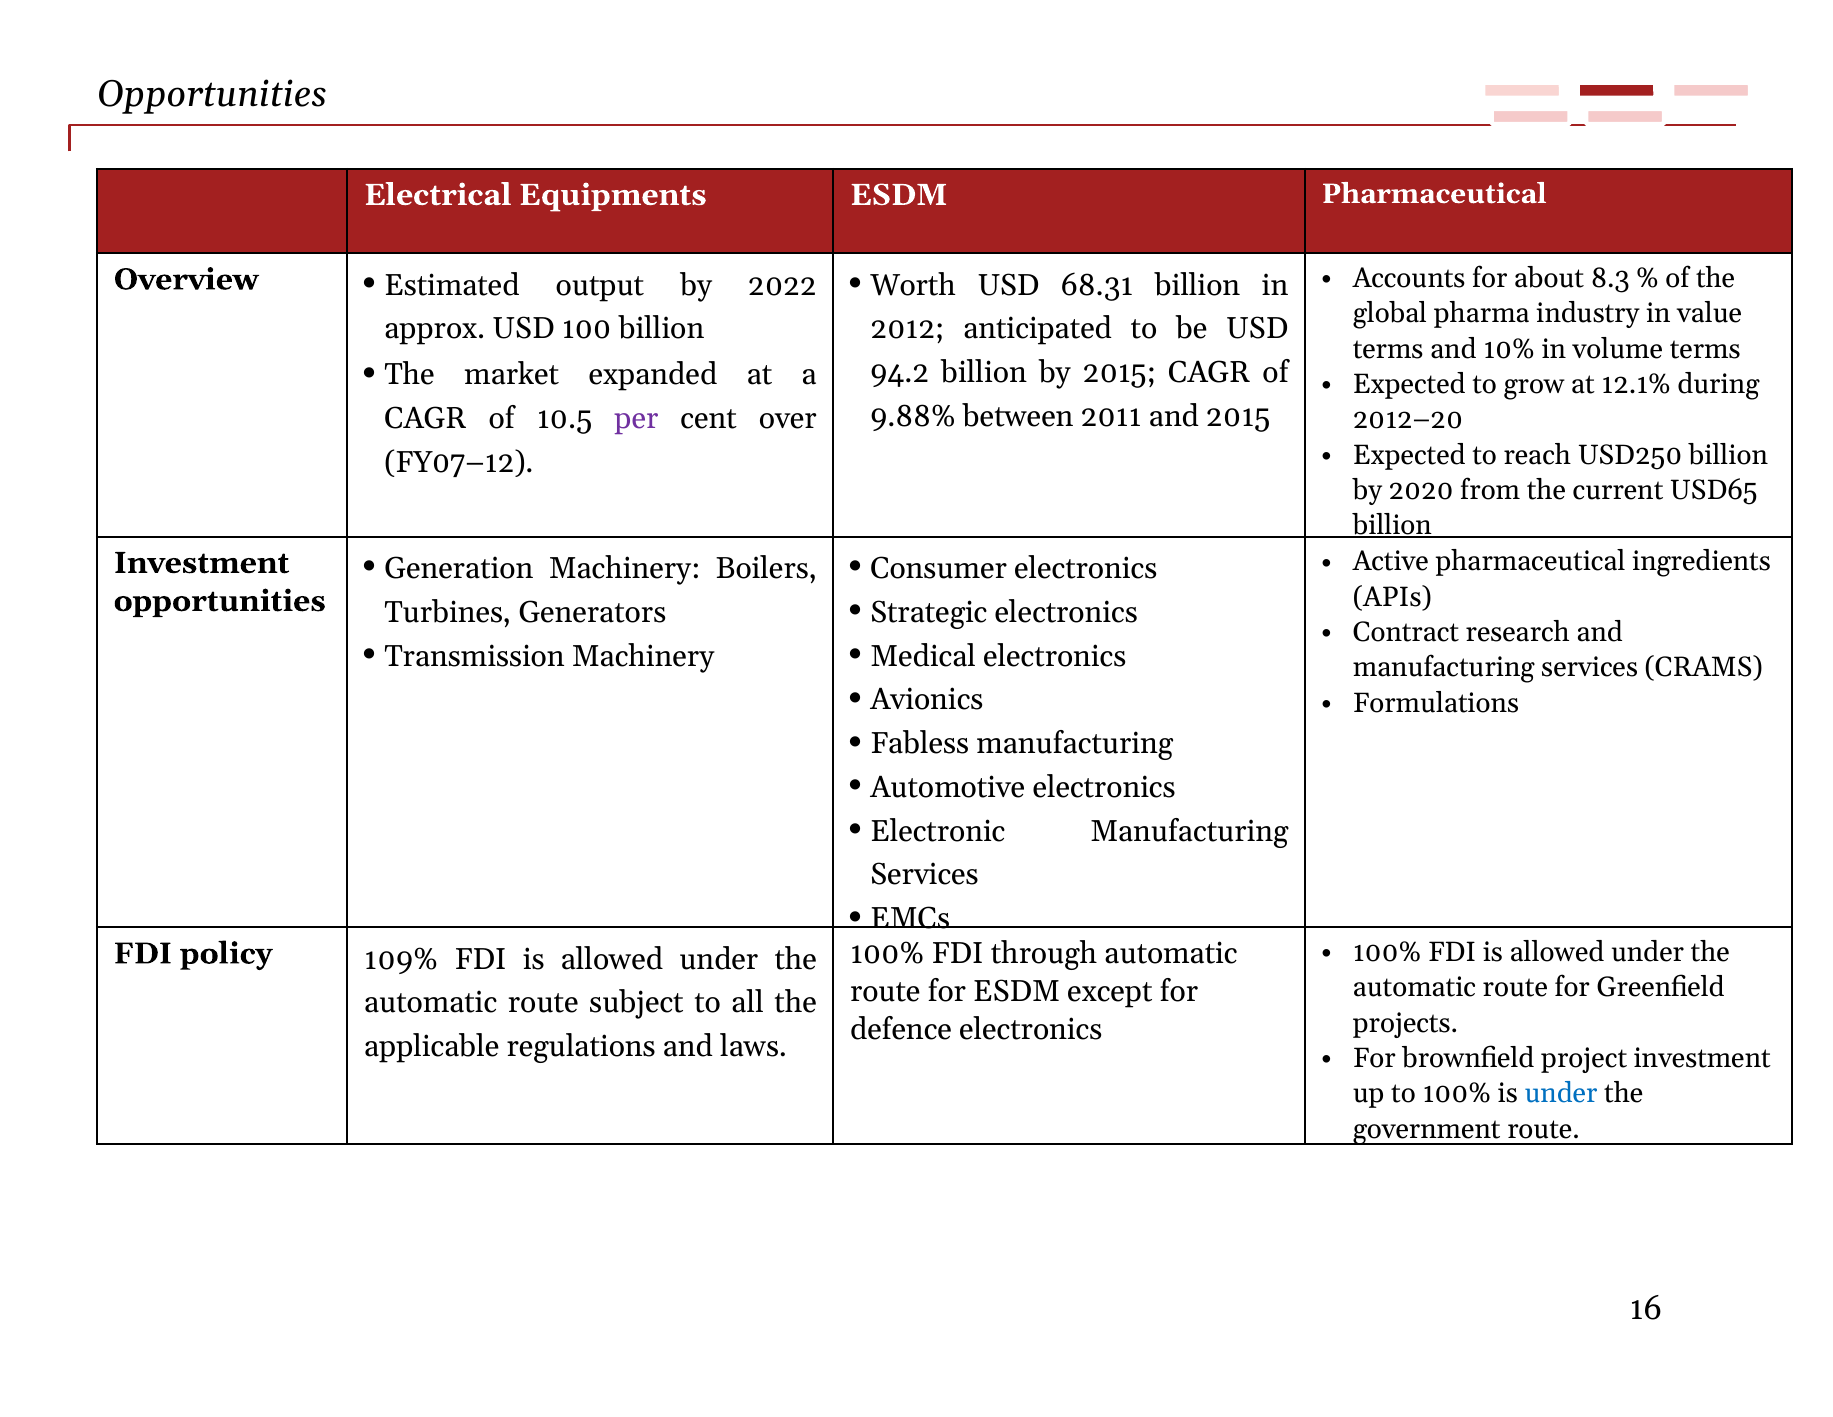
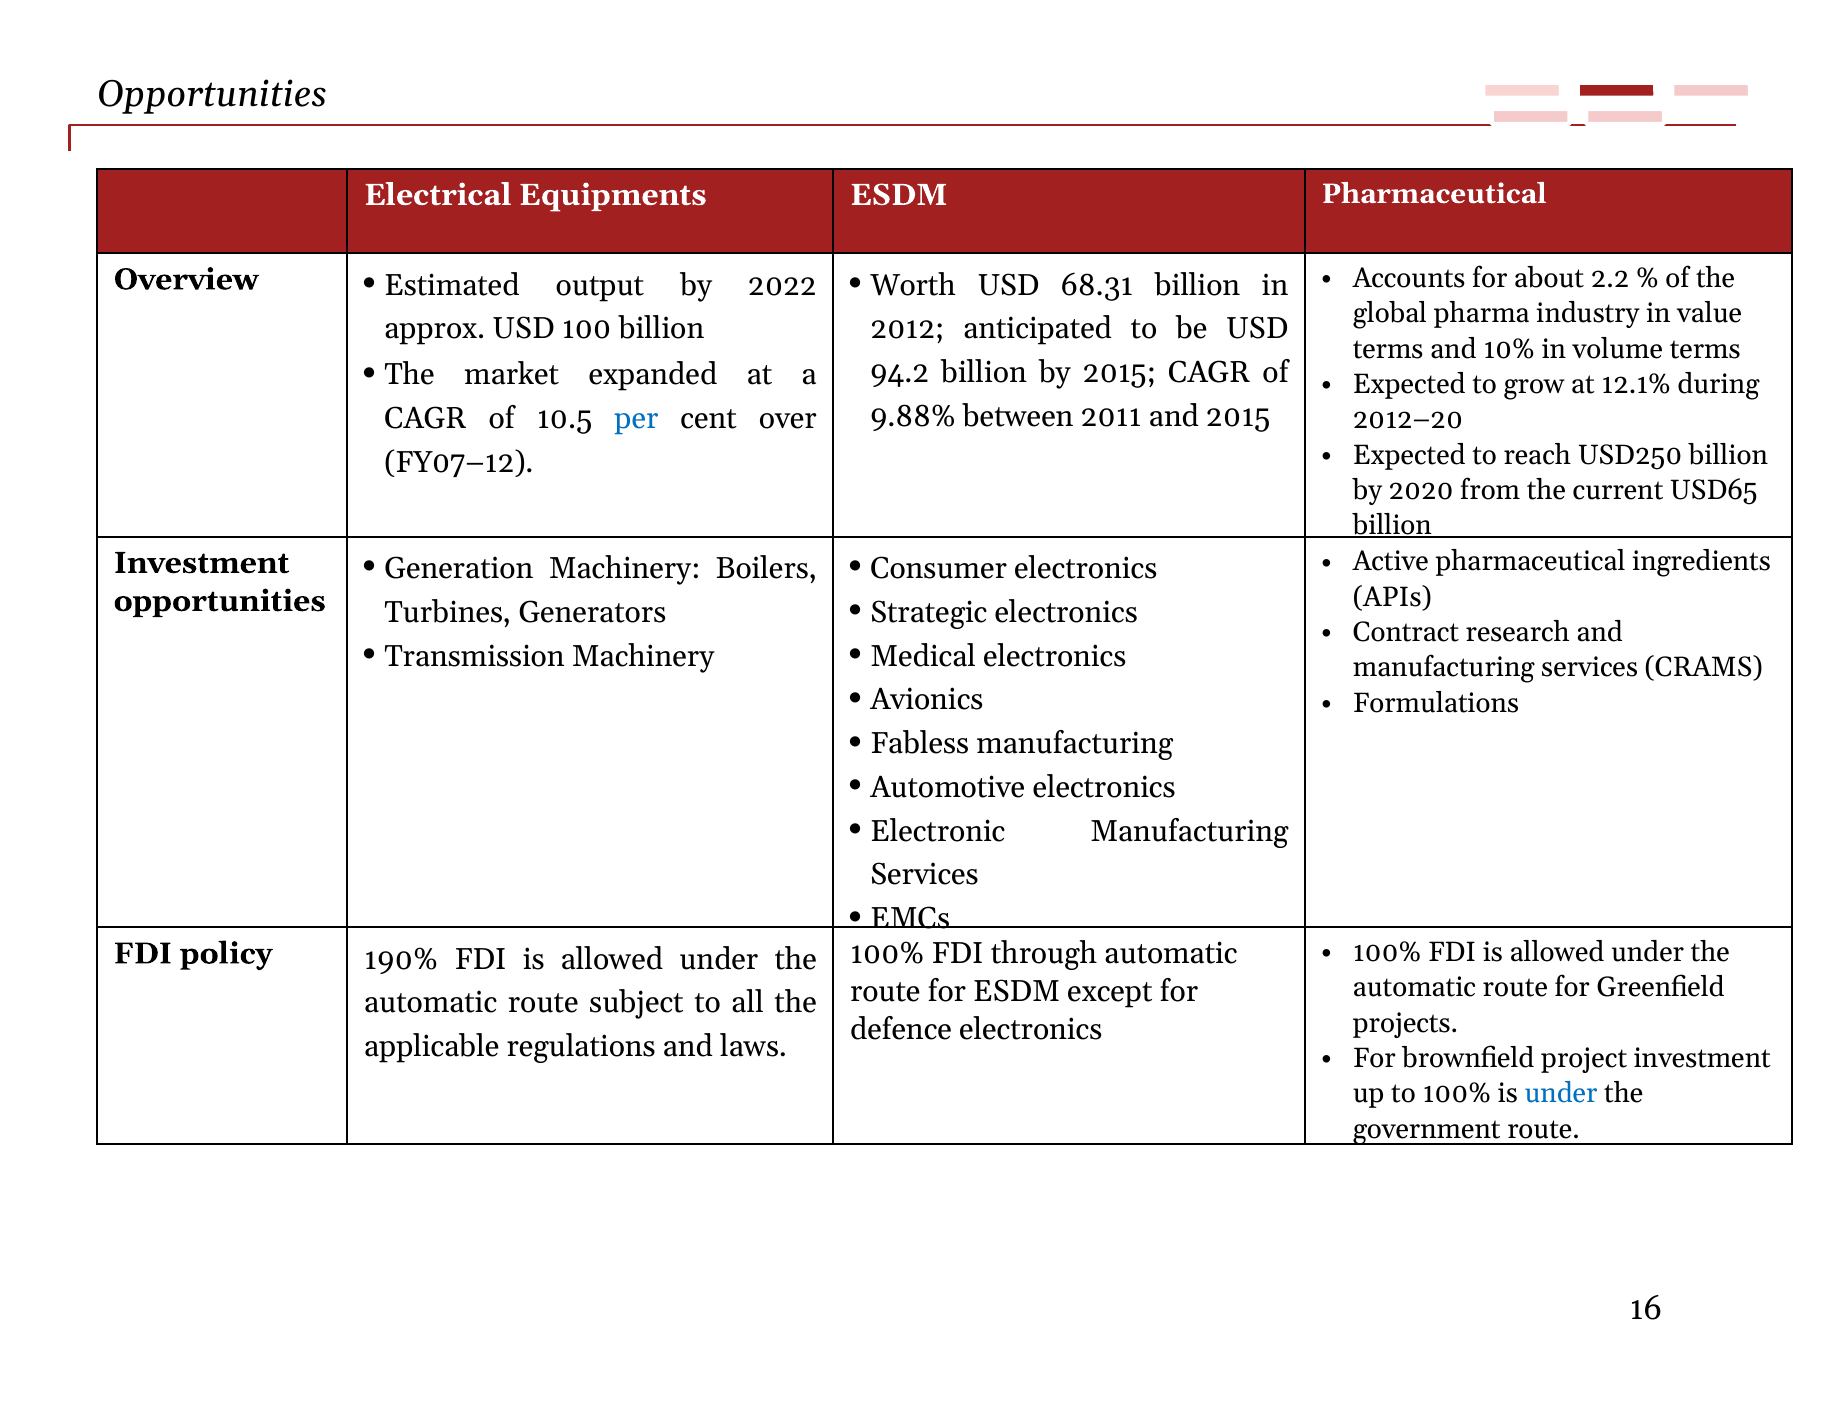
8.3: 8.3 -> 2.2 (1610, 278)
per colour: purple -> blue (636, 419)
109%: 109% -> 190% (401, 959)
